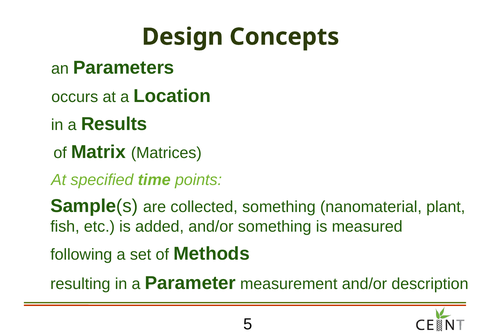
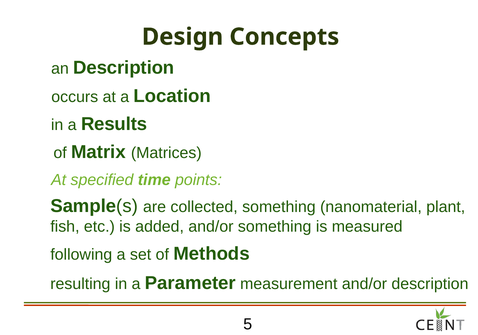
an Parameters: Parameters -> Description (124, 68)
